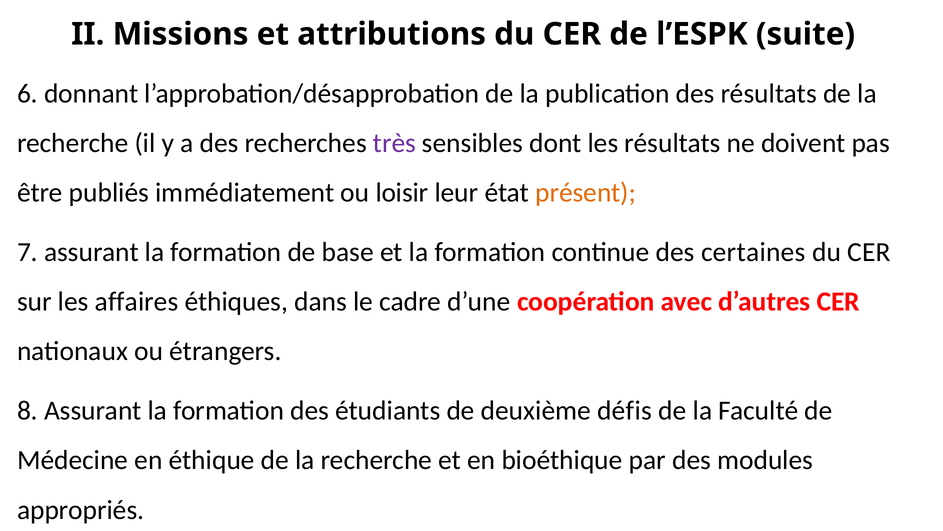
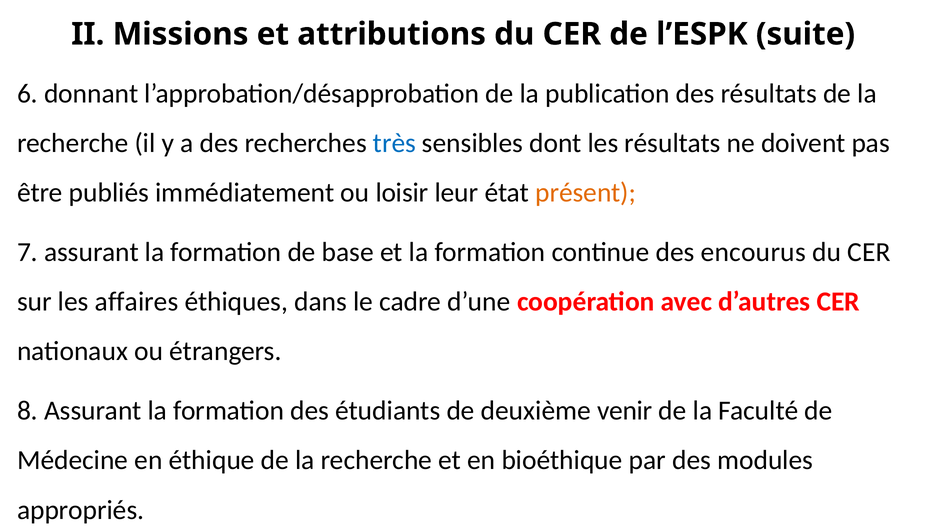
très colour: purple -> blue (394, 143)
certaines: certaines -> encourus (753, 252)
défis: défis -> venir (625, 410)
